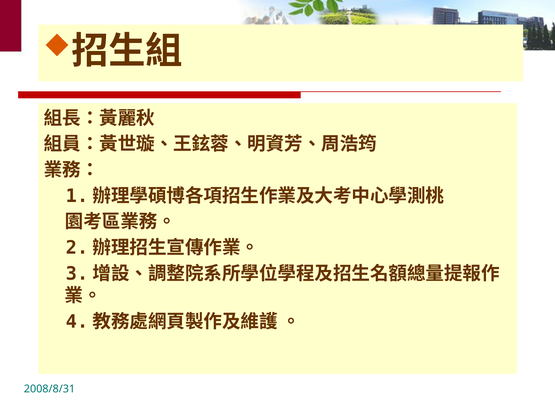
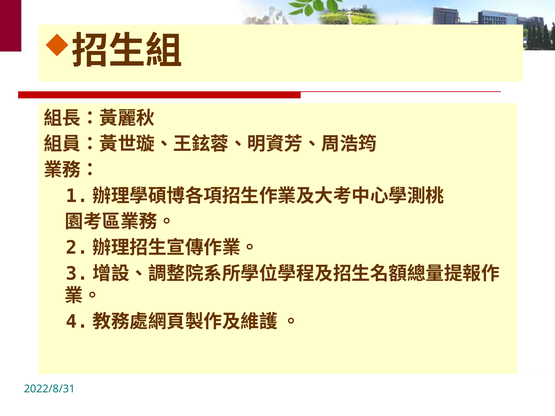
2008/8/31: 2008/8/31 -> 2022/8/31 (49, 389)
